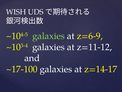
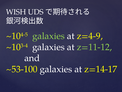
z=6-9: z=6-9 -> z=4-9 (90, 36)
z=11-12 colour: white -> light green (94, 47)
~17-100: ~17-100 -> ~53-100 (22, 69)
